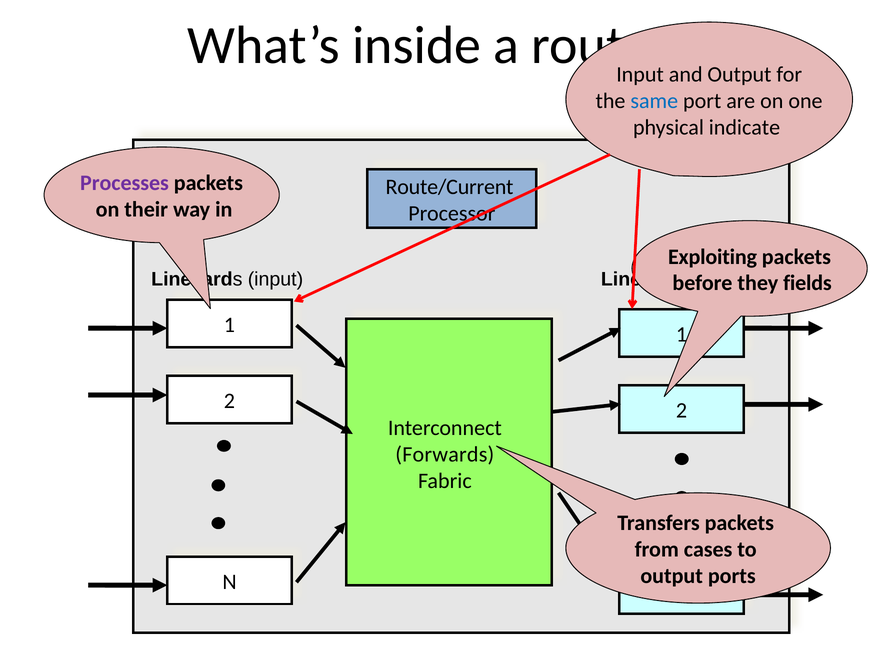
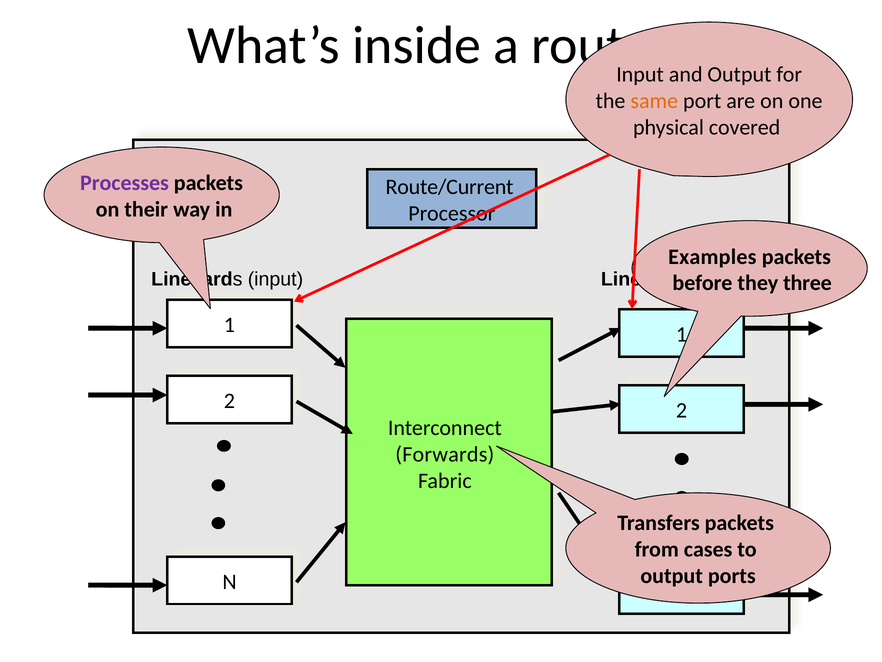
same colour: blue -> orange (654, 101)
indicate: indicate -> covered (745, 127)
Exploiting: Exploiting -> Examples (712, 257)
fields: fields -> three (807, 283)
